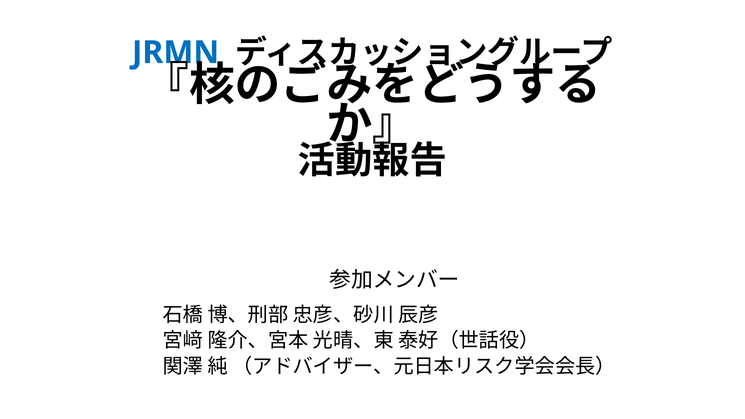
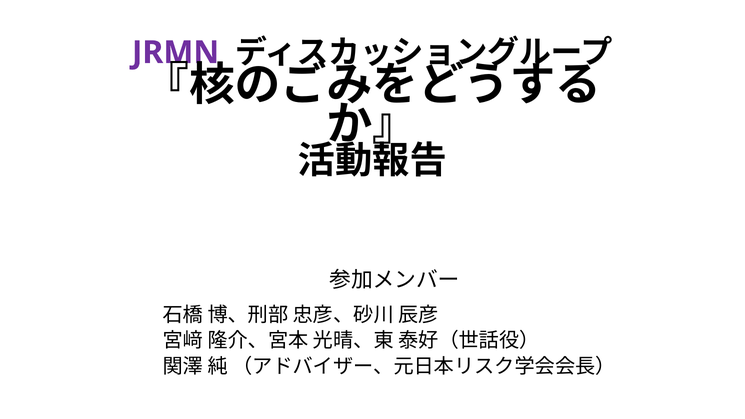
JRMN colour: blue -> purple (176, 53)
